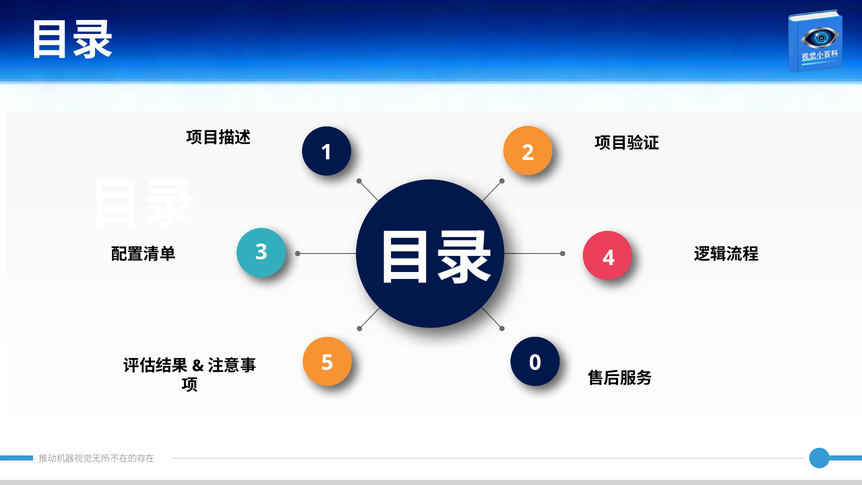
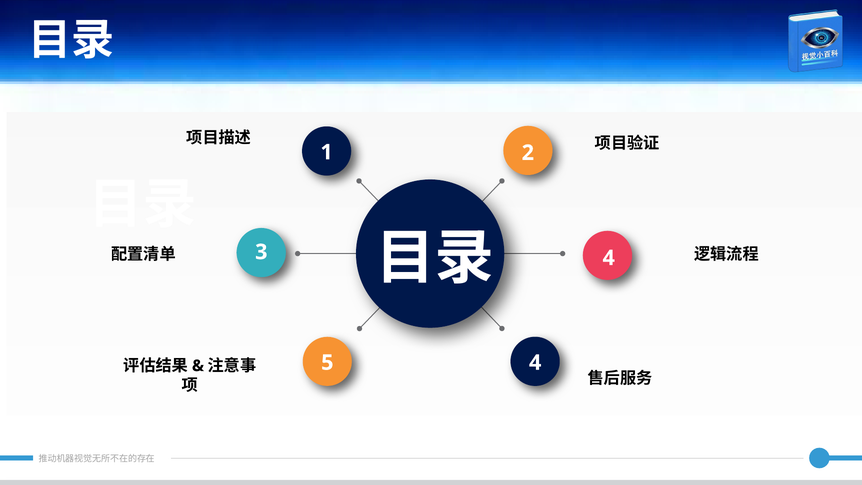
5 0: 0 -> 4 (535, 363)
